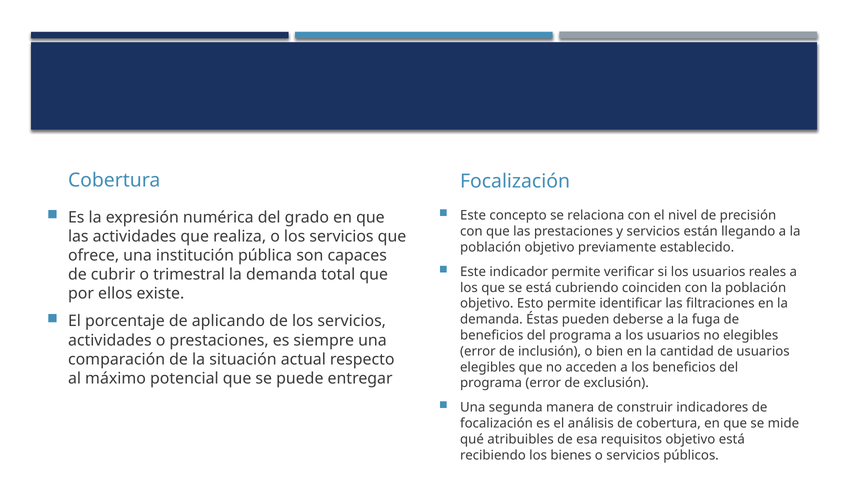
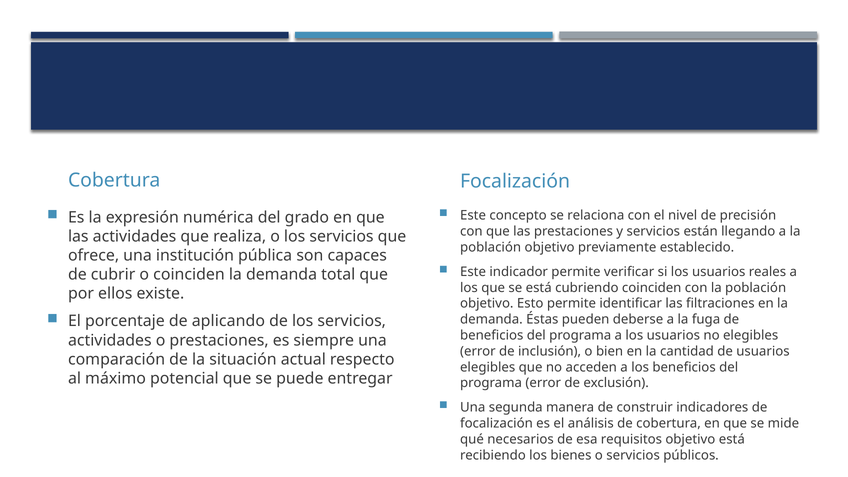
o trimestral: trimestral -> coinciden (189, 275)
atribuibles: atribuibles -> necesarios (521, 439)
